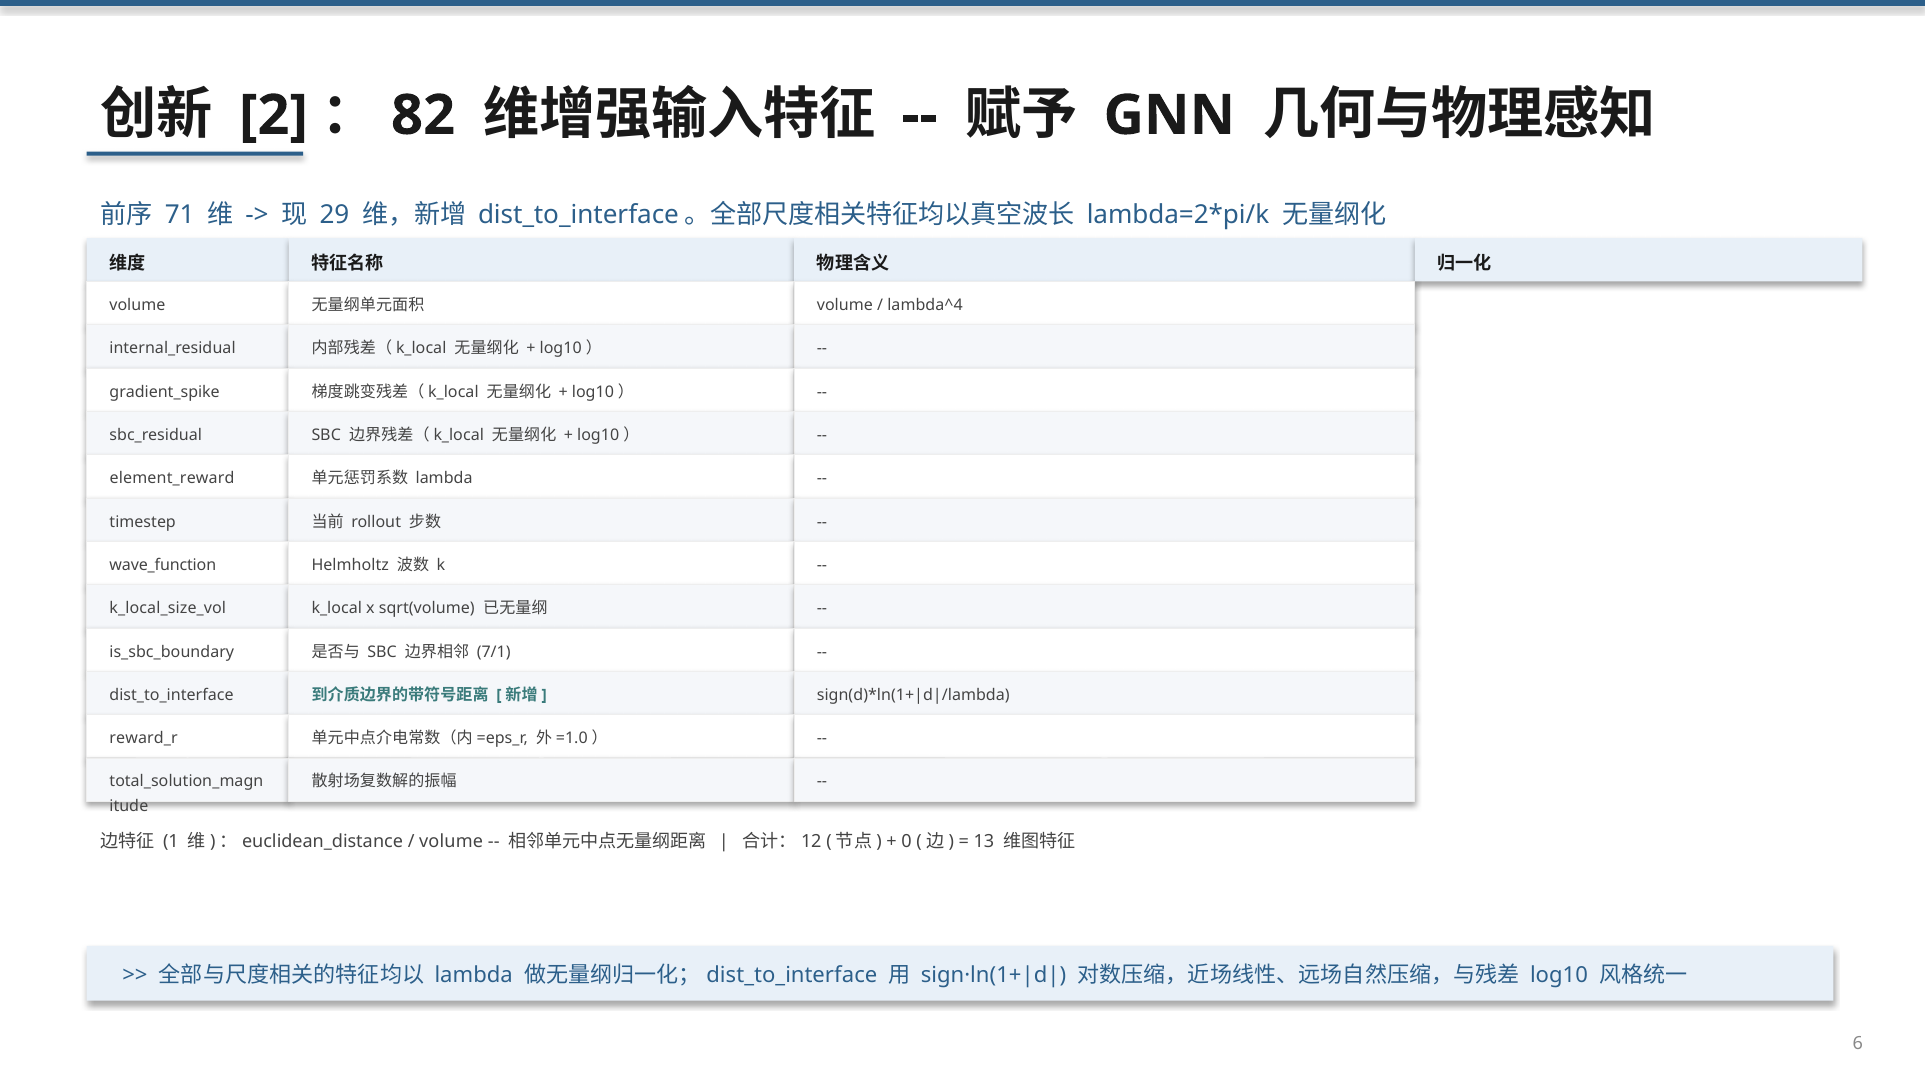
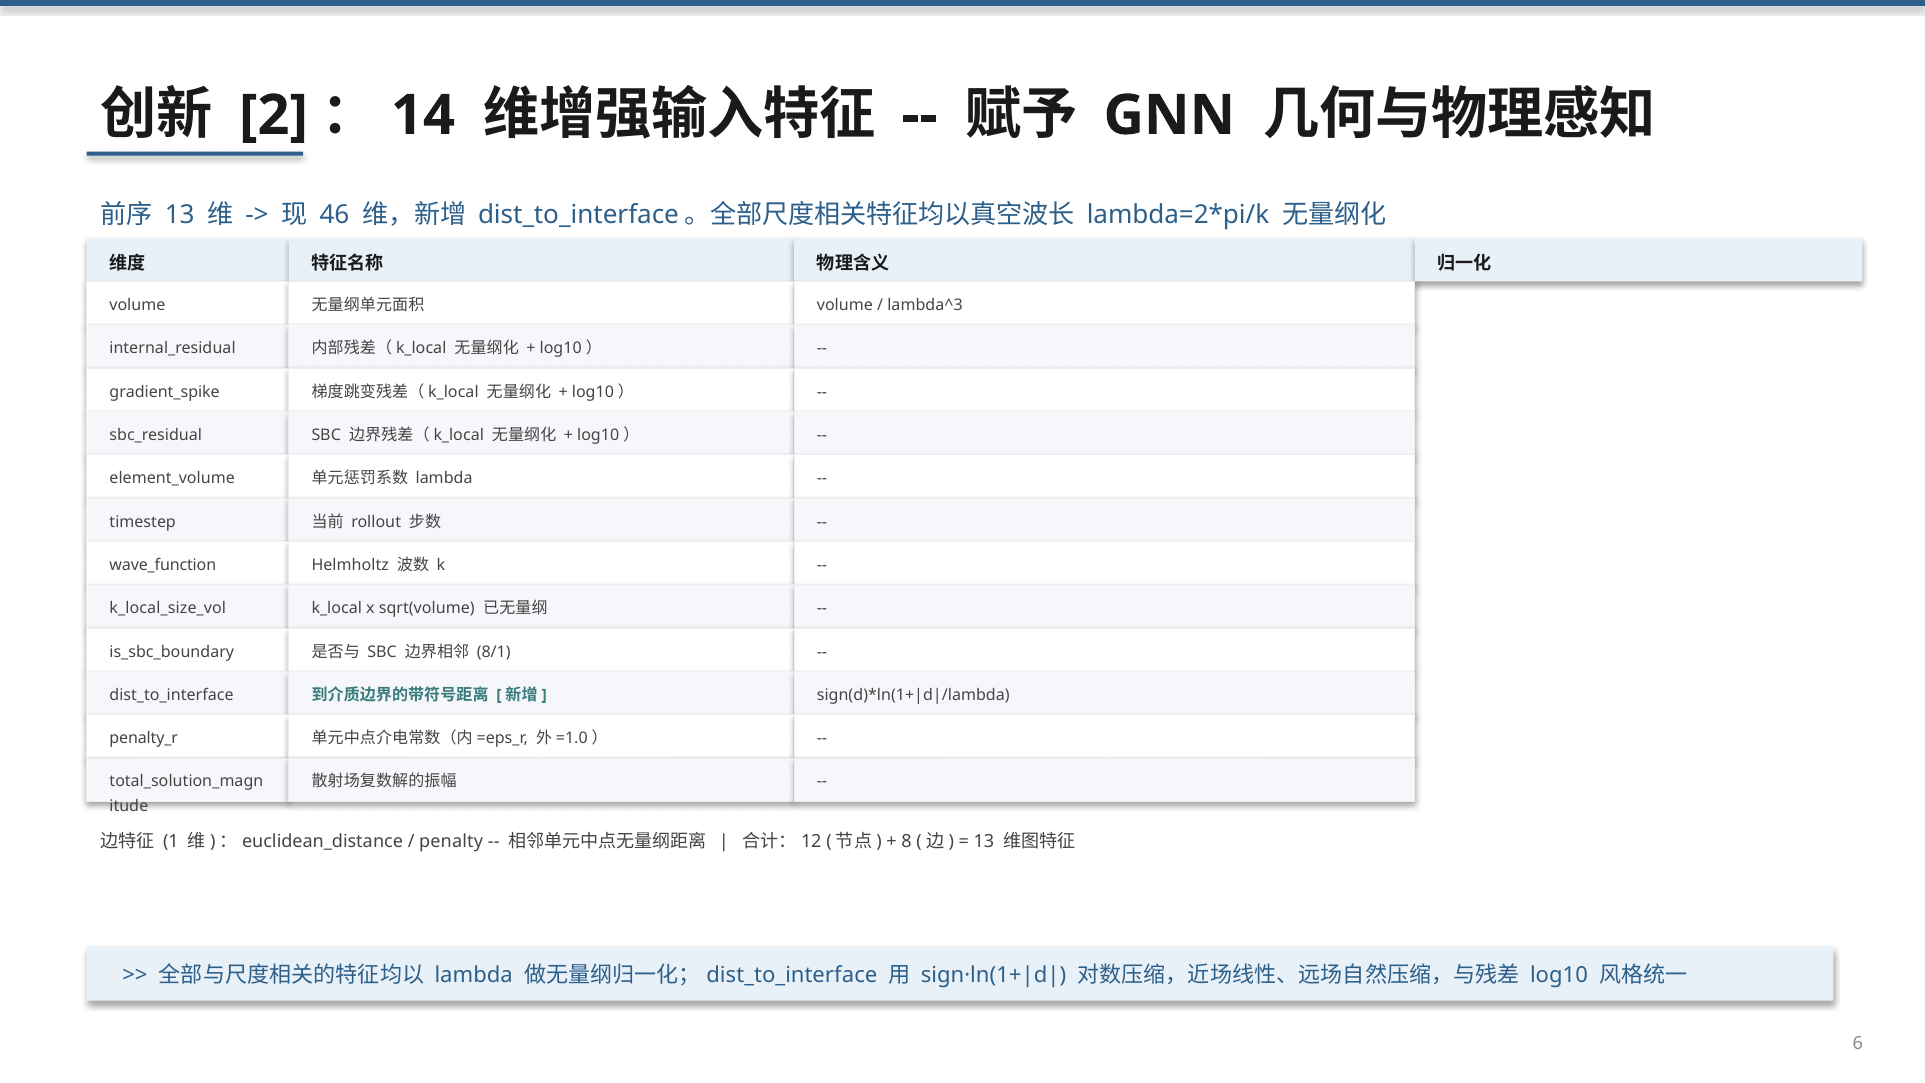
82: 82 -> 14 (423, 115)
71: 71 -> 13 (180, 214)
29: 29 -> 46 (334, 214)
lambda^4: lambda^4 -> lambda^3 (925, 305)
element_reward: element_reward -> element_volume (172, 478)
7/1: 7/1 -> 8/1 (494, 652)
reward_r: reward_r -> penalty_r (144, 738)
volume: volume -> penalty (451, 841)
0: 0 -> 8 (907, 841)
